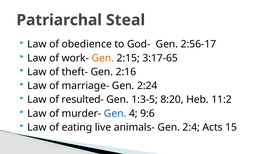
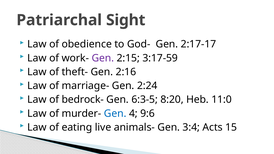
Steal: Steal -> Sight (126, 20)
2:56-17: 2:56-17 -> 2:17-17 (198, 44)
Gen colour: orange -> purple (103, 58)
3:17-65: 3:17-65 -> 3:17-59 (160, 58)
resulted-: resulted- -> bedrock- (83, 100)
1:3-5: 1:3-5 -> 6:3-5 (145, 100)
11:2: 11:2 -> 11:0 (222, 100)
2:4: 2:4 -> 3:4 (191, 127)
